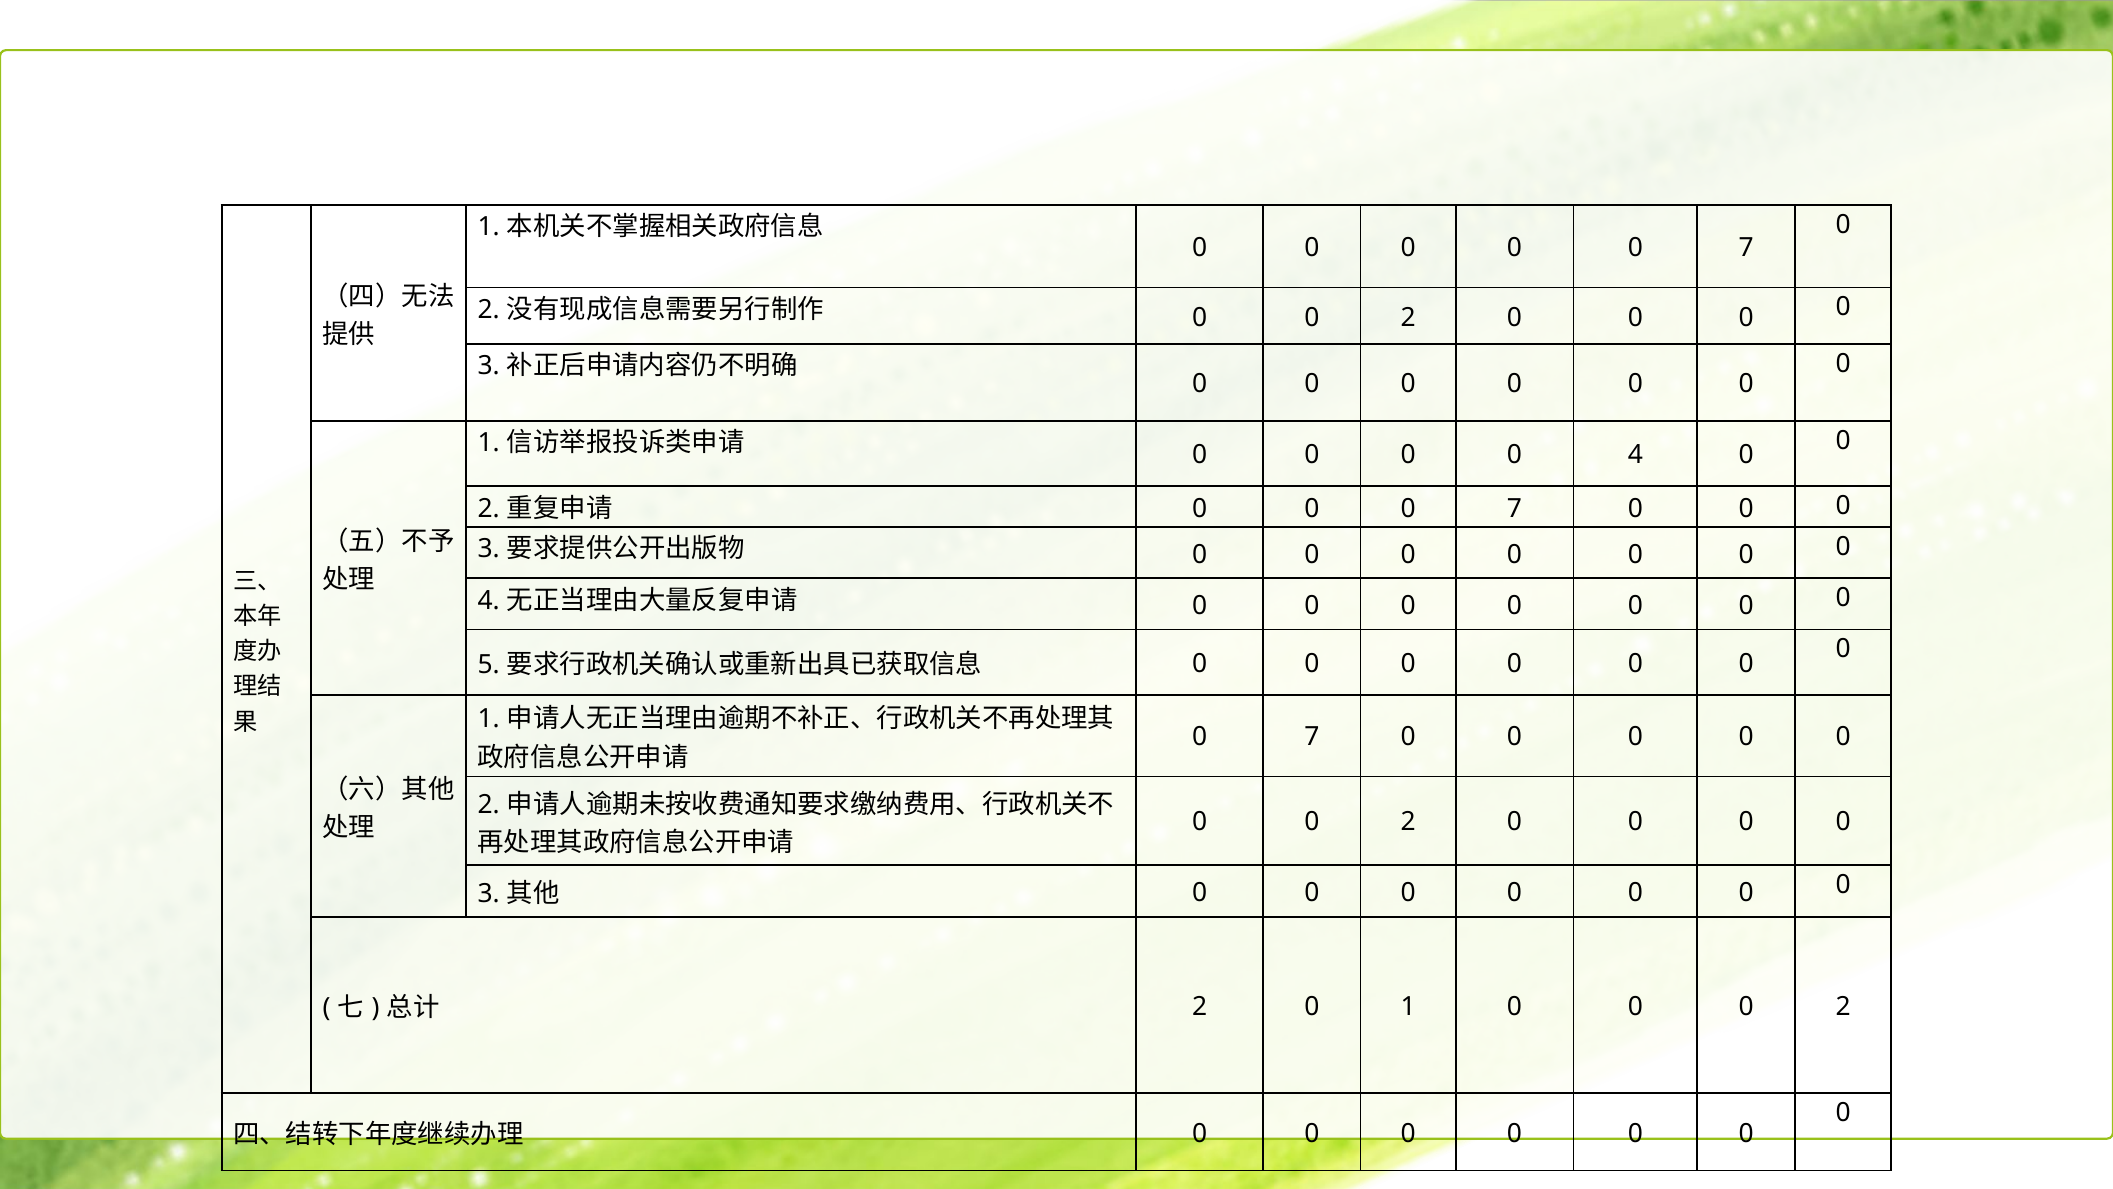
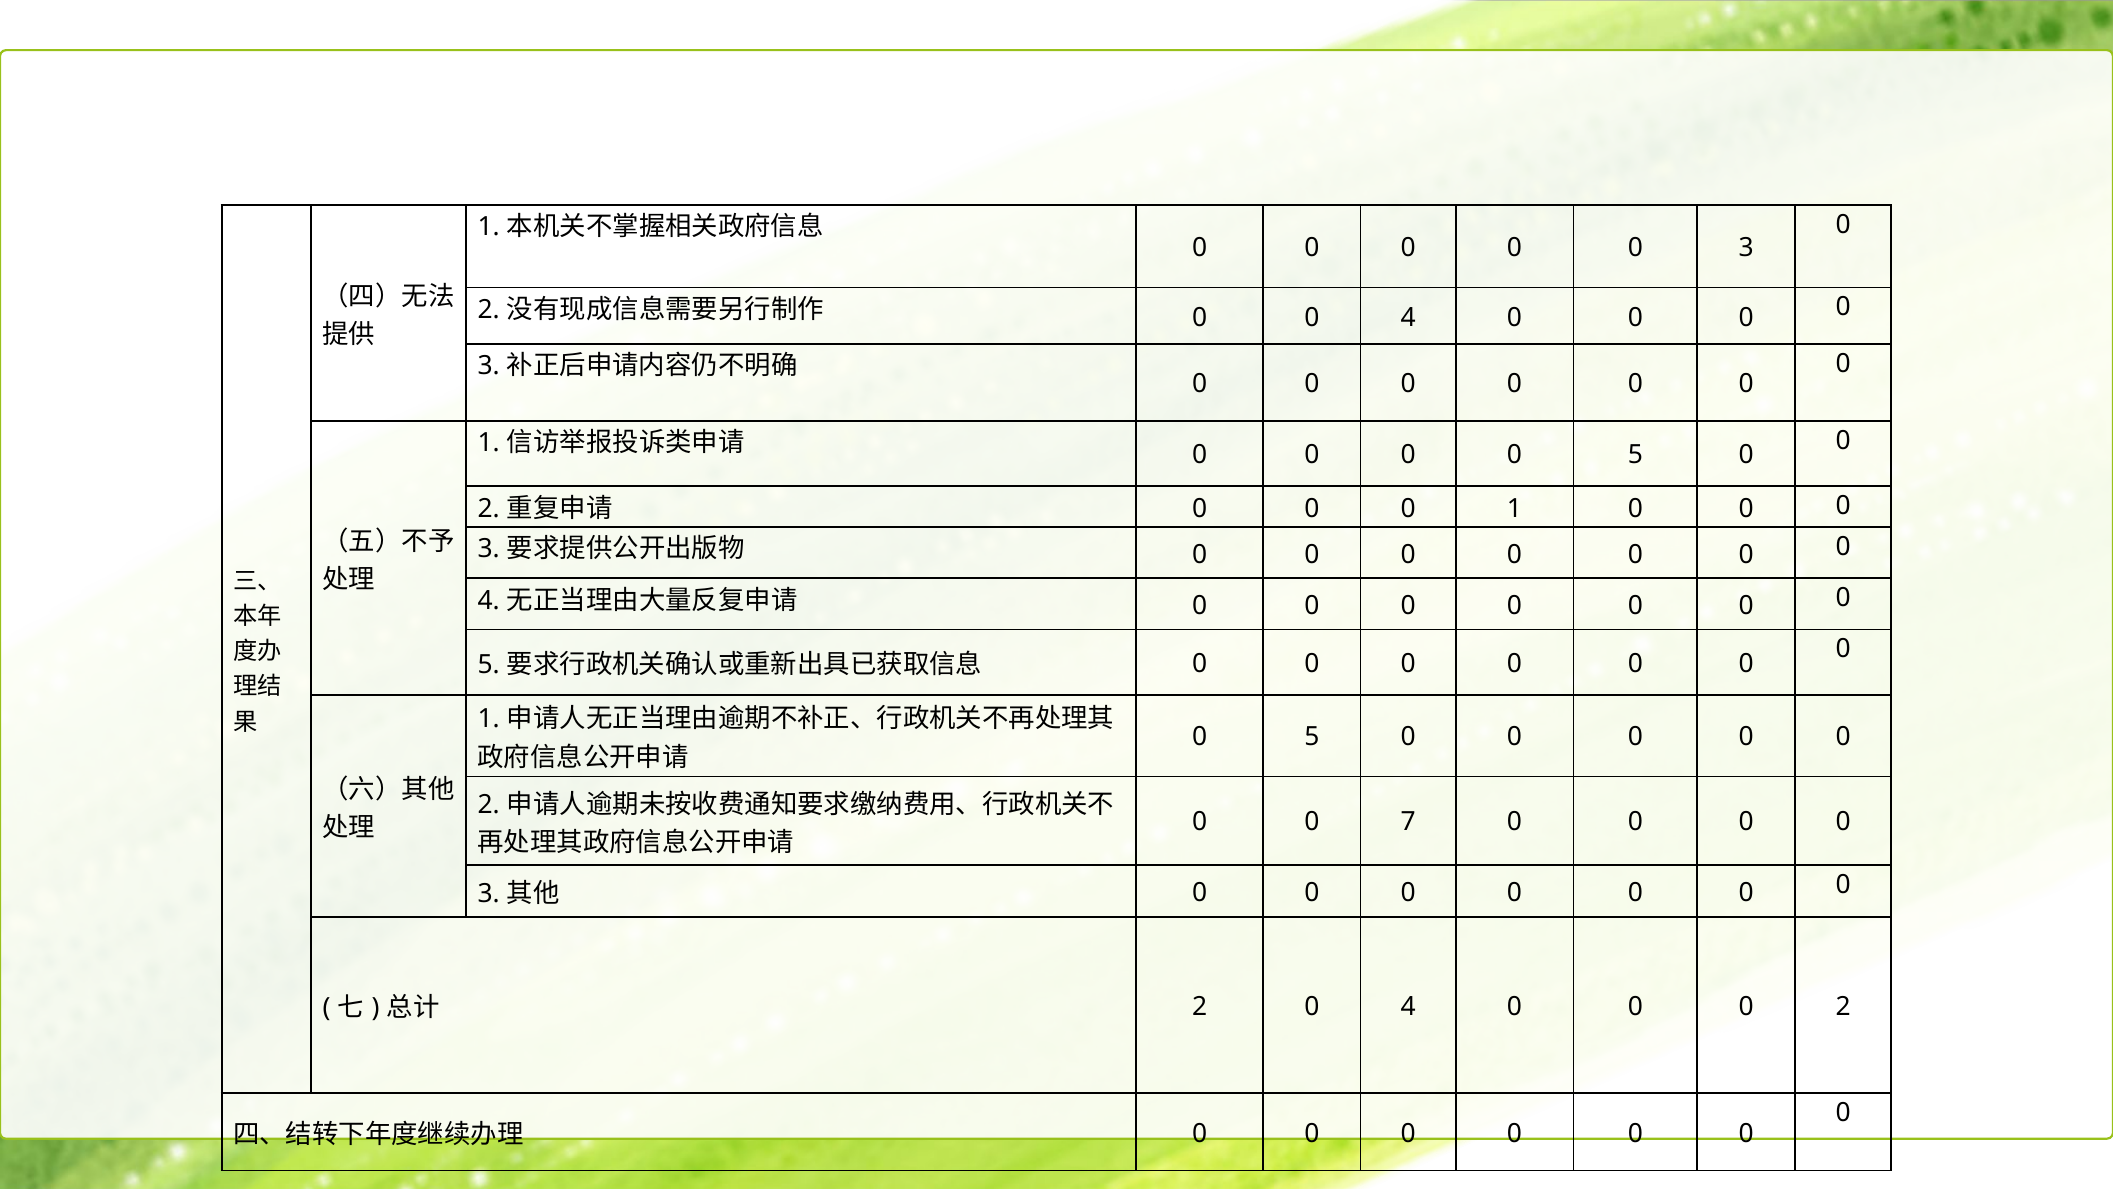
7: 7 -> 3 (1746, 248)
2: 2 -> 4 (1408, 317)
4: 4 -> 5 (1635, 455)
7: 7 -> 1 (1515, 508)
7: 7 -> 5 (1312, 737)
2: 2 -> 7 (1408, 822)
2 0 1: 1 -> 4 (1408, 1006)
